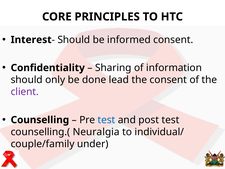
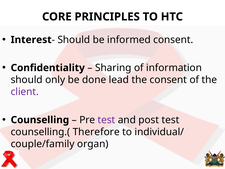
test colour: blue -> purple (106, 120)
Neuralgia: Neuralgia -> Therefore (96, 132)
under: under -> organ (93, 144)
